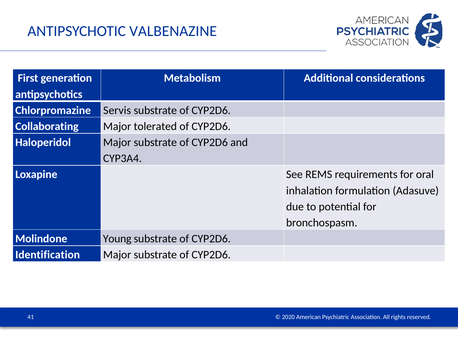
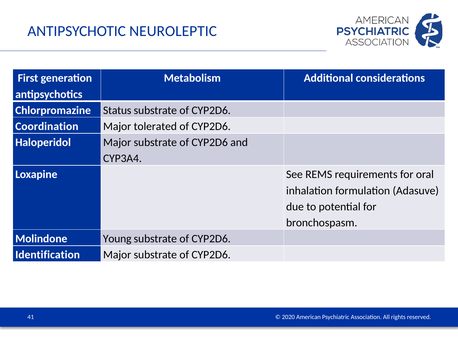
VALBENAZINE: VALBENAZINE -> NEUROLEPTIC (173, 31)
Servis: Servis -> Status (117, 110)
Collaborating: Collaborating -> Coordination (47, 127)
